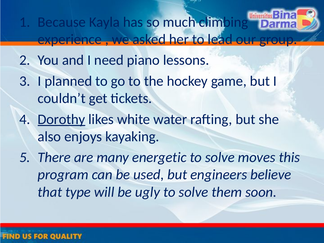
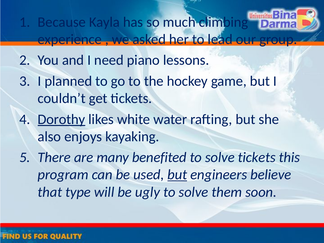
energetic: energetic -> benefited (159, 157)
solve moves: moves -> tickets (257, 157)
but underline: none -> present (177, 175)
